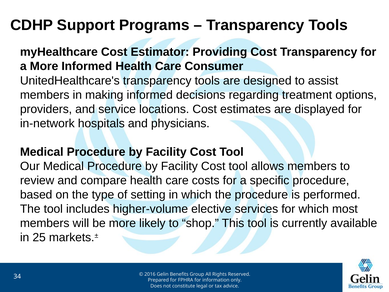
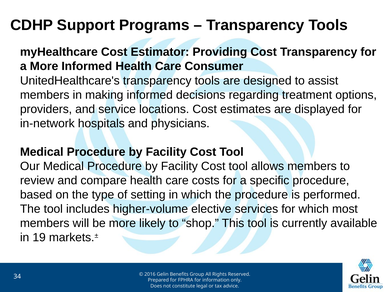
25: 25 -> 19 (39, 237)
